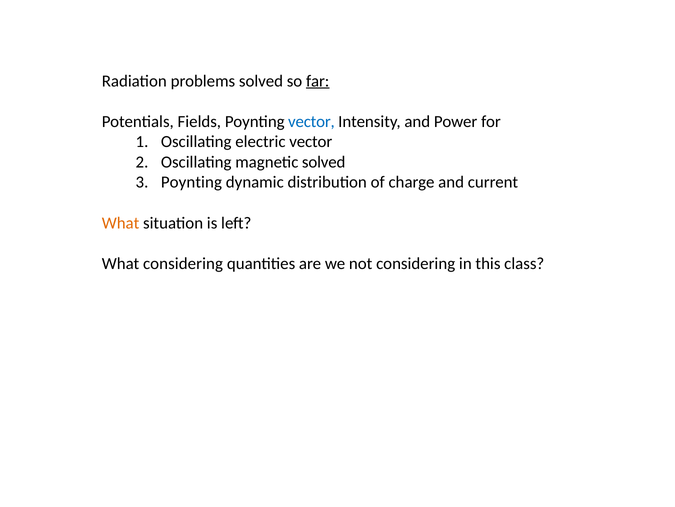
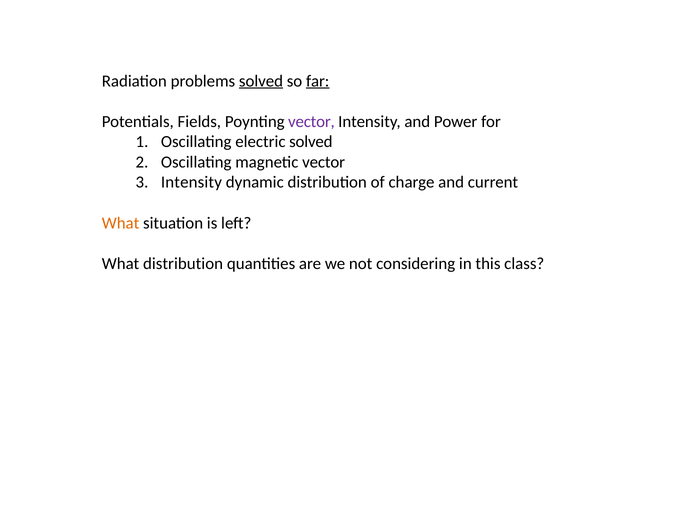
solved underline: none -> present (261, 81)
vector colour: blue -> purple (311, 121)
electric vector: vector -> solved (311, 142)
magnetic solved: solved -> vector (324, 162)
Poynting: Poynting -> Intensity (191, 182)
What considering: considering -> distribution (183, 263)
